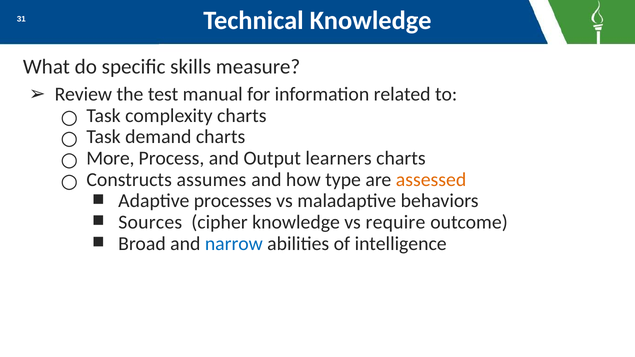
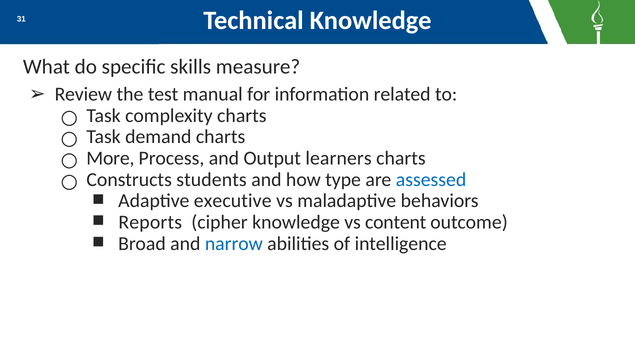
assumes: assumes -> students (212, 180)
assessed colour: orange -> blue (431, 180)
processes: processes -> executive (233, 201)
Sources: Sources -> Reports (150, 222)
require: require -> content (396, 222)
